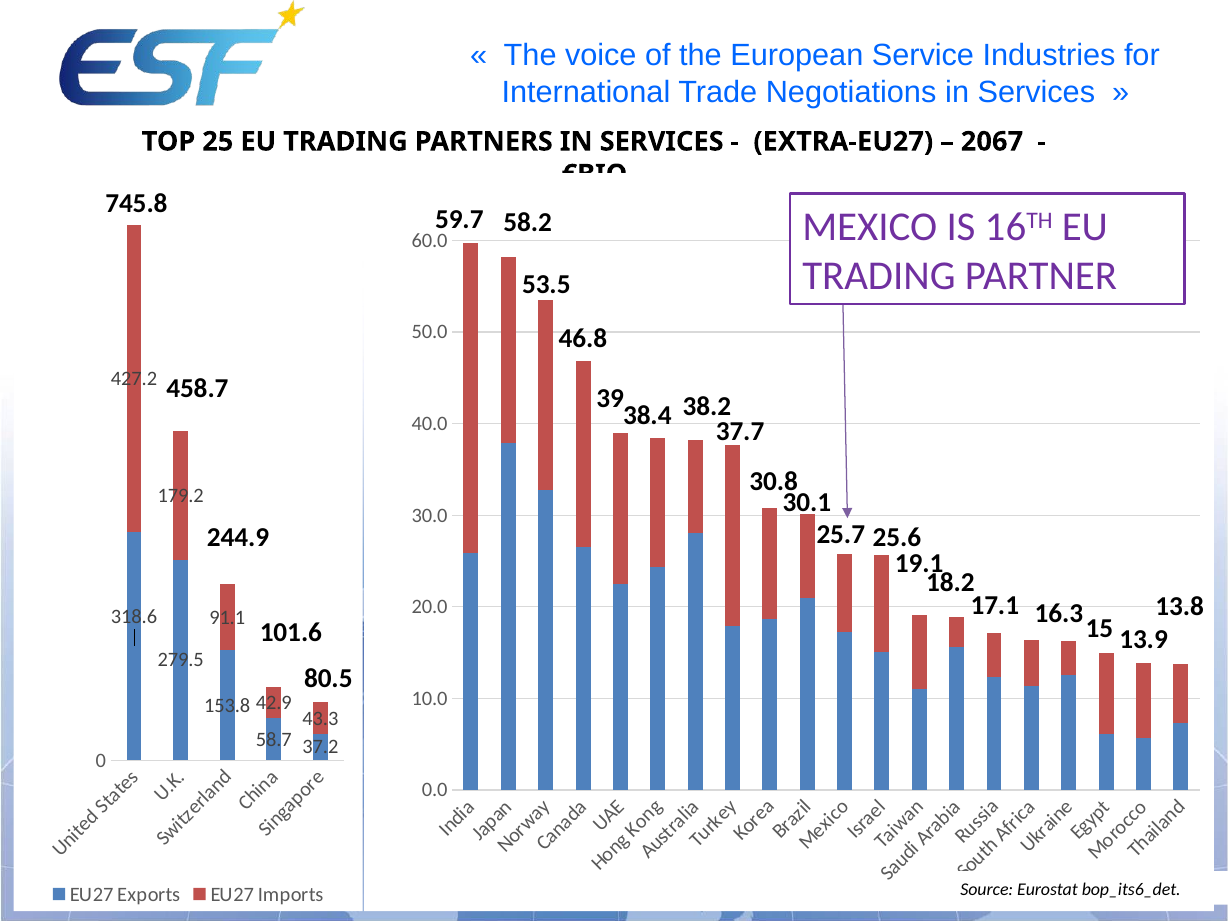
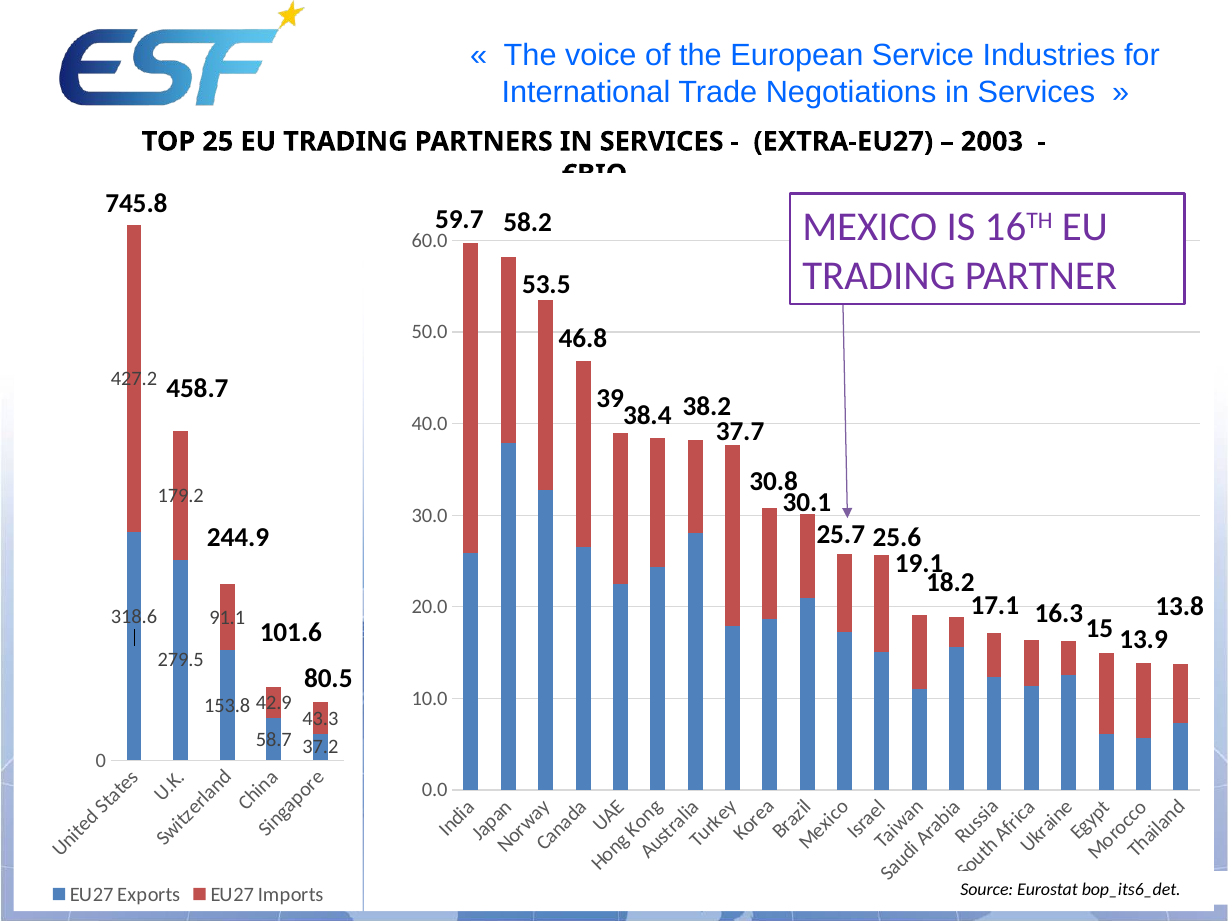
2067: 2067 -> 2003 (992, 142)
